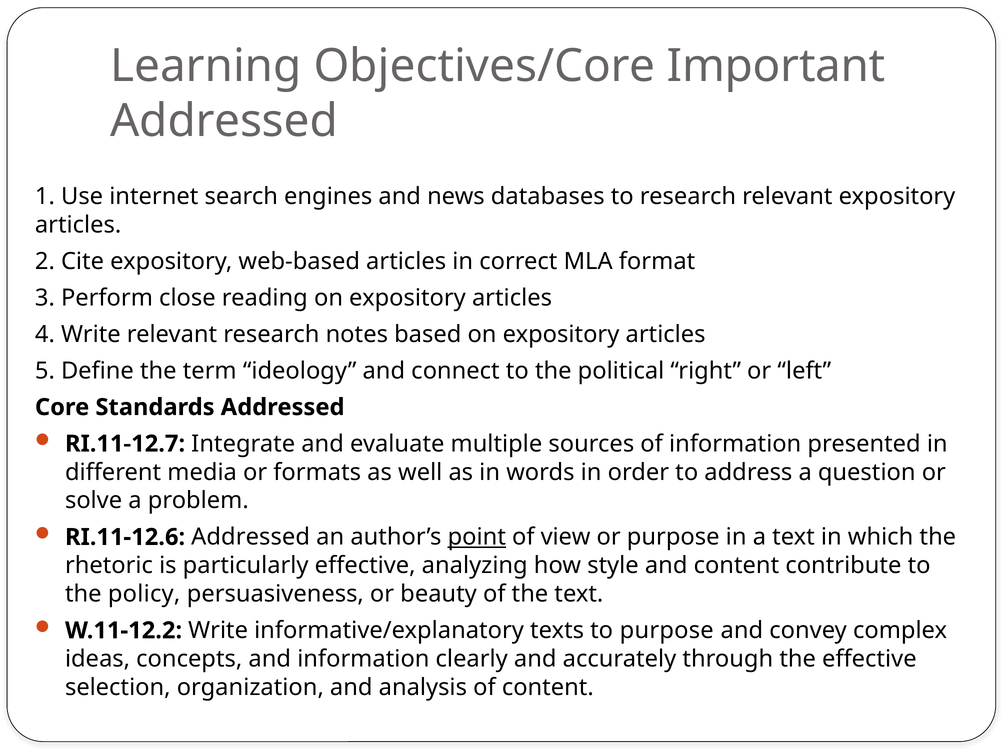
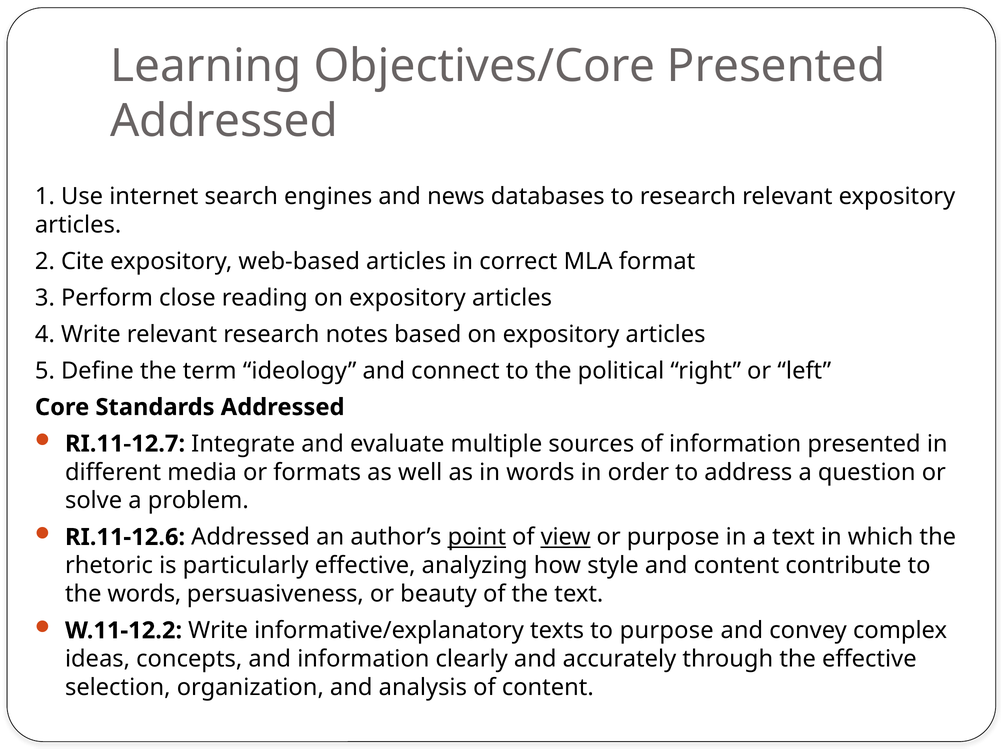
Objectives/Core Important: Important -> Presented (776, 66)
view underline: none -> present (566, 537)
the policy: policy -> words (144, 594)
